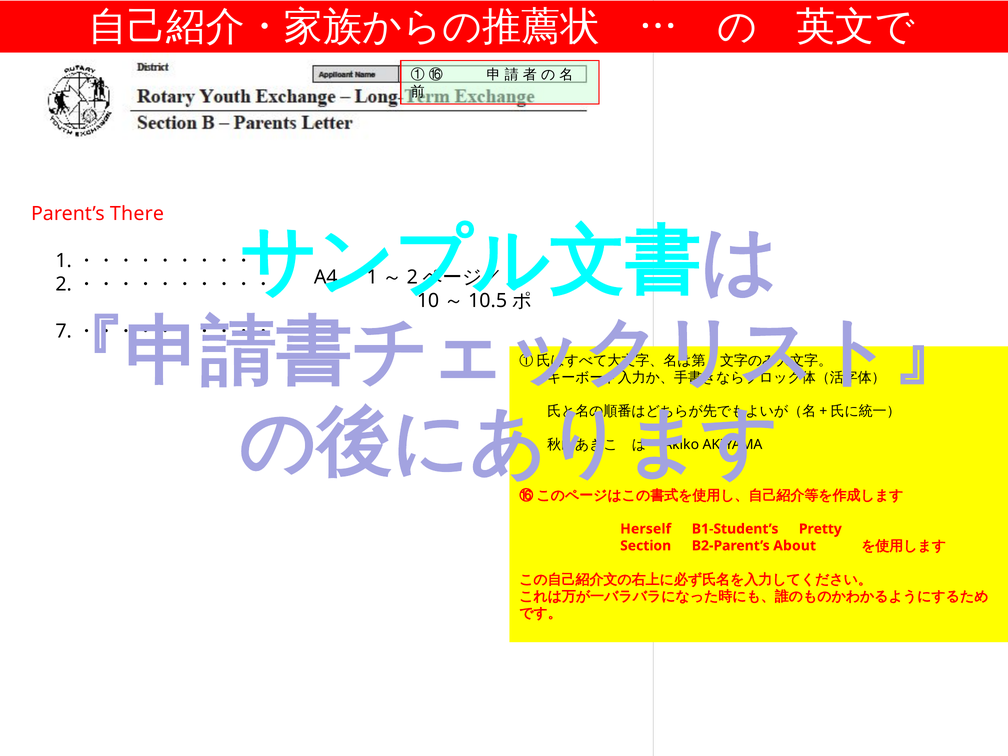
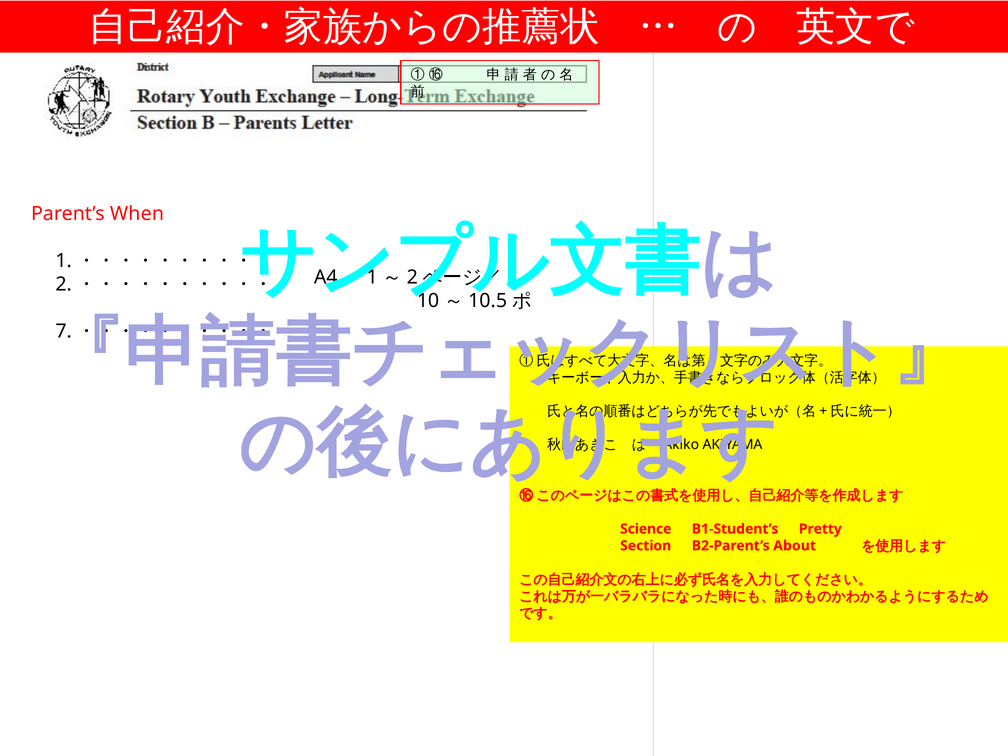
There: There -> When (137, 214)
Herself: Herself -> Science (646, 529)
